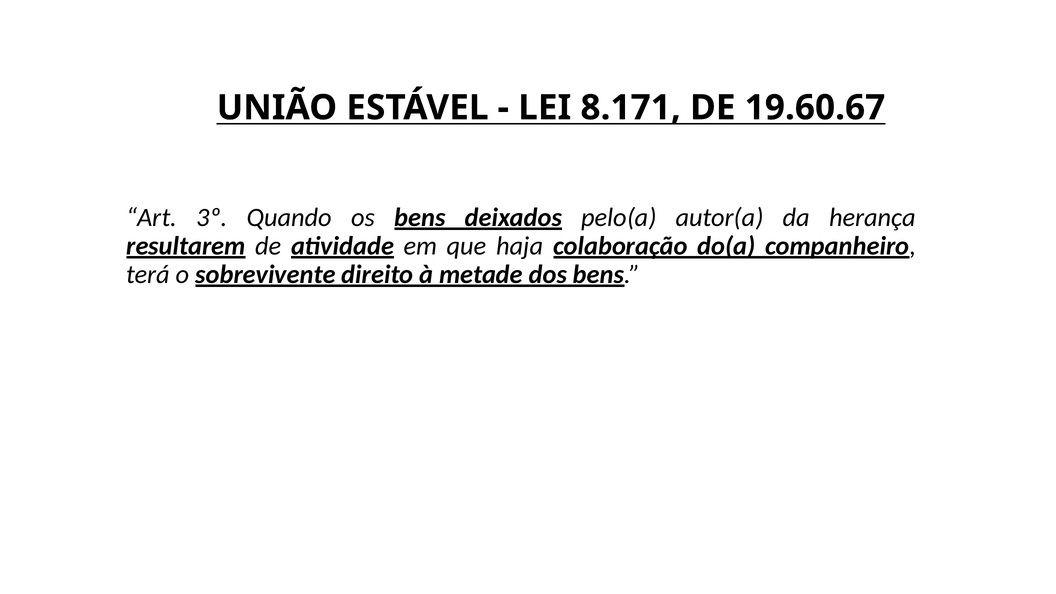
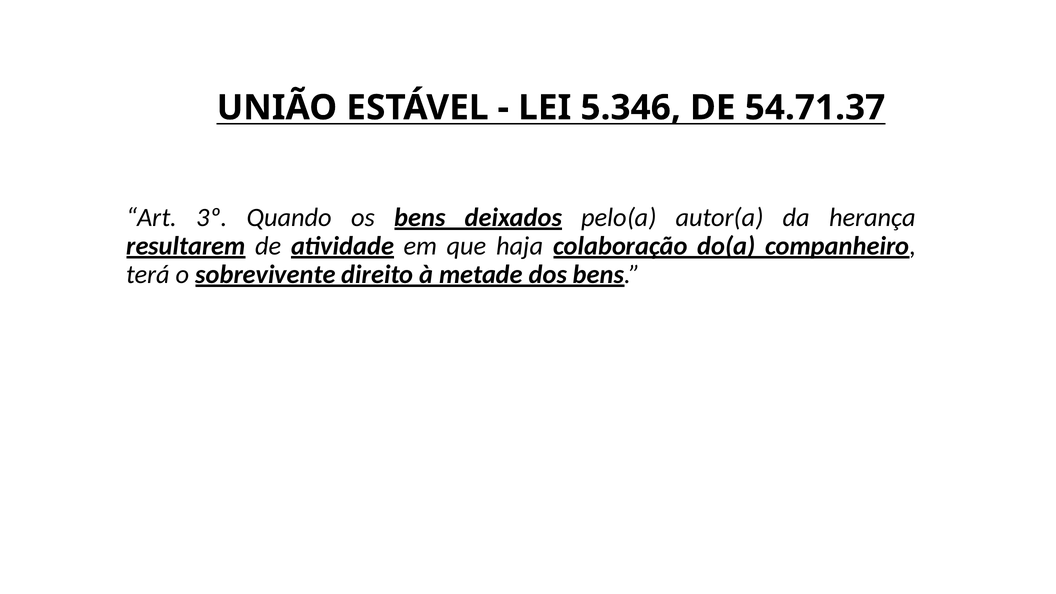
8.171: 8.171 -> 5.346 (631, 108)
19.60.67: 19.60.67 -> 54.71.37 (815, 108)
